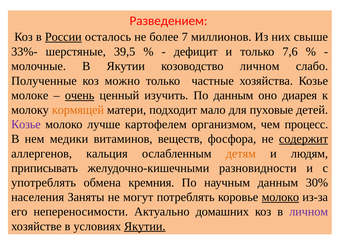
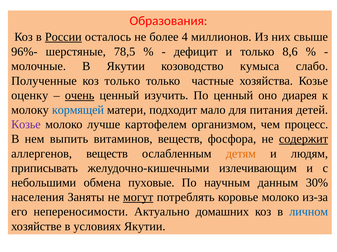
Разведением: Разведением -> Образования (168, 21)
7: 7 -> 4 (185, 37)
33%-: 33%- -> 96%- (24, 52)
39,5: 39,5 -> 78,5 (125, 52)
7,6: 7,6 -> 8,6 (290, 52)
козоводство личном: личном -> кумыса (260, 66)
коз можно: можно -> только (122, 81)
молоке: молоке -> оценку (30, 96)
По данным: данным -> ценный (233, 96)
кормящей colour: orange -> blue (78, 110)
пуховые: пуховые -> питания (271, 110)
медики: медики -> выпить (69, 139)
аллергенов кальция: кальция -> веществ (107, 154)
разновидности: разновидности -> излечивающим (258, 169)
употреблять: употреблять -> небольшими (44, 183)
кремния: кремния -> пуховые (151, 183)
могут underline: none -> present (138, 198)
молоко underline: present -> none (280, 198)
личном colour: purple -> blue (309, 212)
Якутии underline: present -> none (145, 227)
